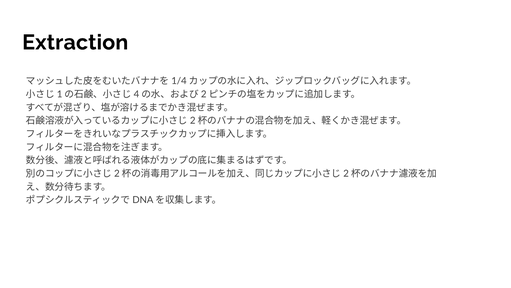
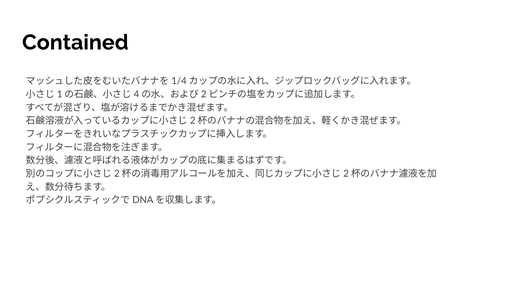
Extraction: Extraction -> Contained (75, 42)
